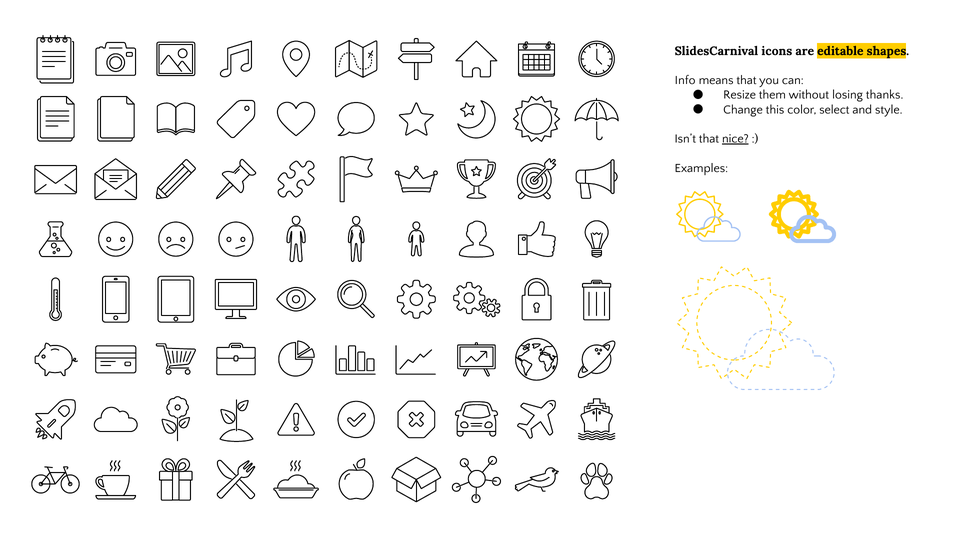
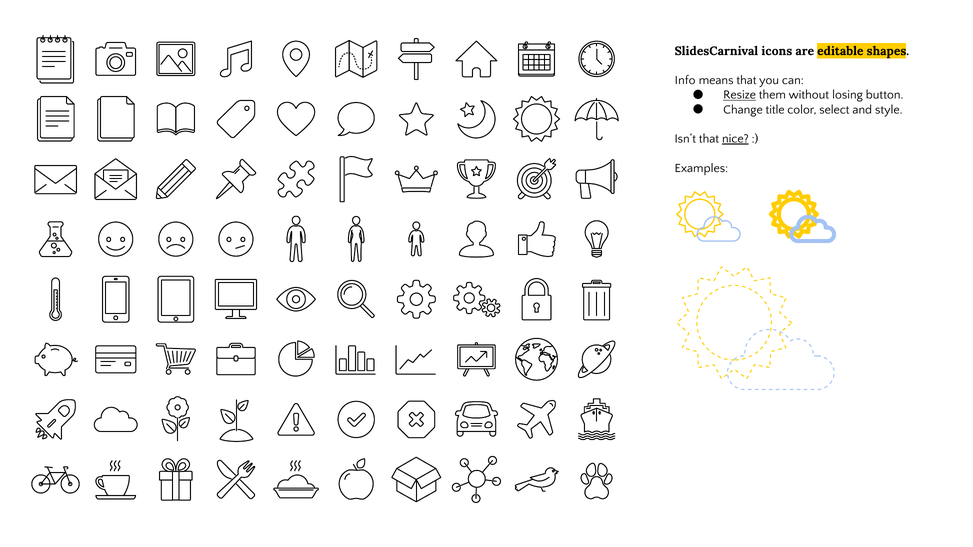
Resize underline: none -> present (740, 95)
thanks: thanks -> button (885, 95)
this: this -> title (775, 110)
